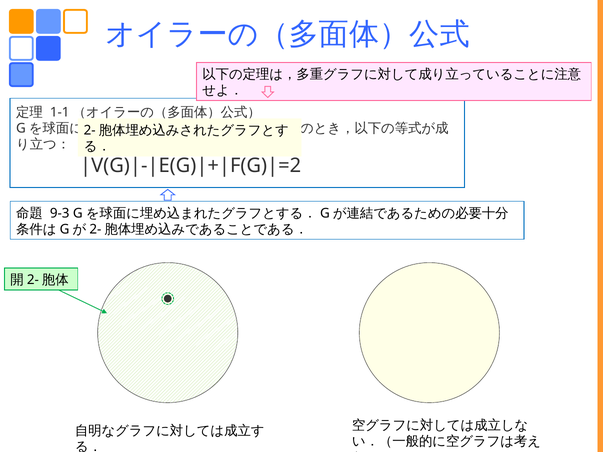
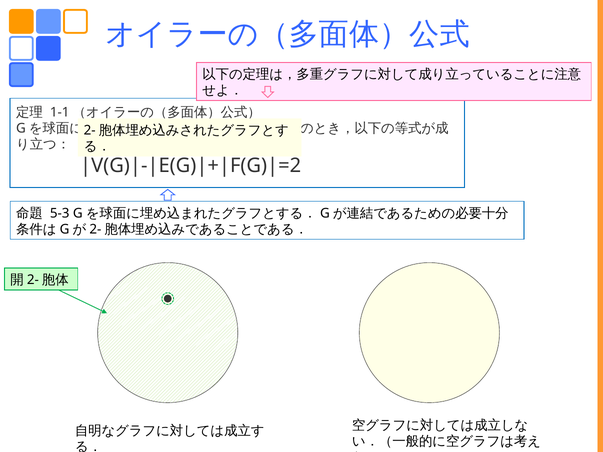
9-3: 9-3 -> 5-3 (60, 213)
